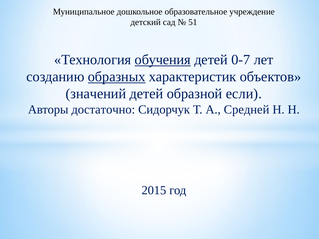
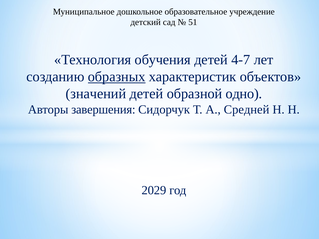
обучения underline: present -> none (163, 60)
0-7: 0-7 -> 4-7 (241, 60)
если: если -> одно (244, 94)
достаточно: достаточно -> завершения (103, 110)
2015: 2015 -> 2029 (154, 191)
